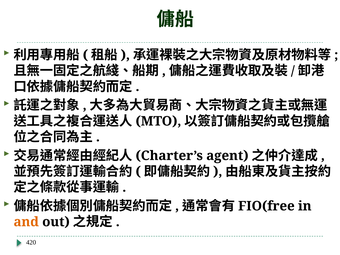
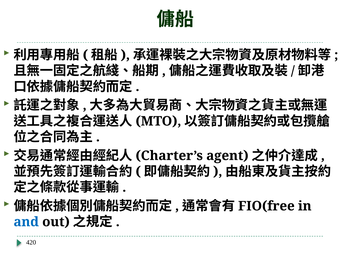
and colour: orange -> blue (26, 222)
